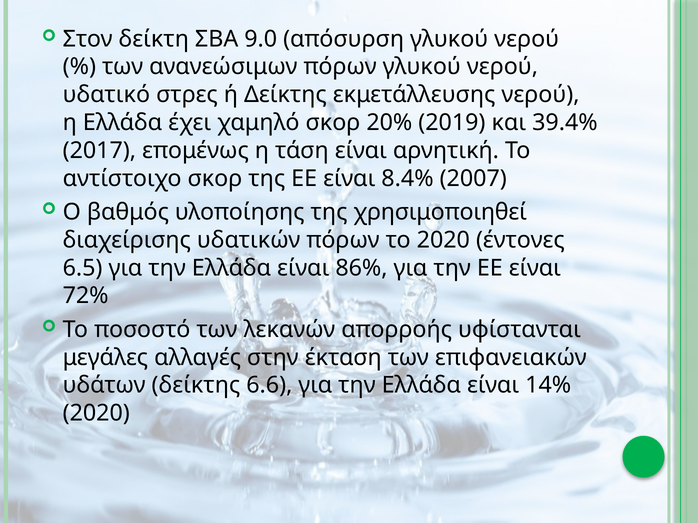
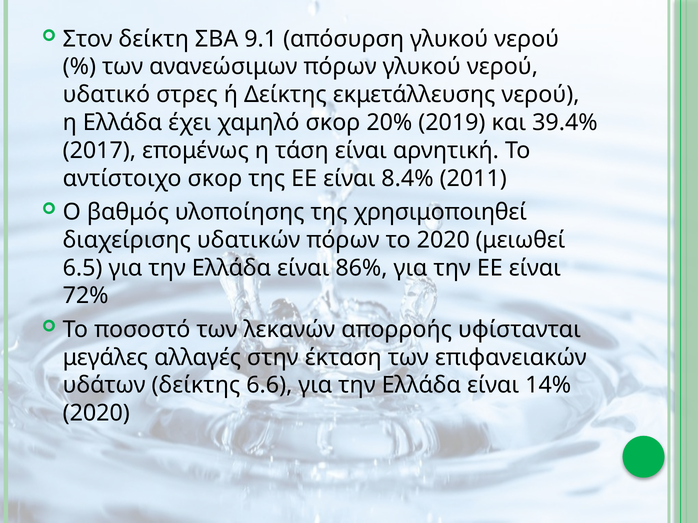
9.0: 9.0 -> 9.1 (261, 39)
2007: 2007 -> 2011 (473, 179)
έντονες: έντονες -> μειωθεί (520, 240)
